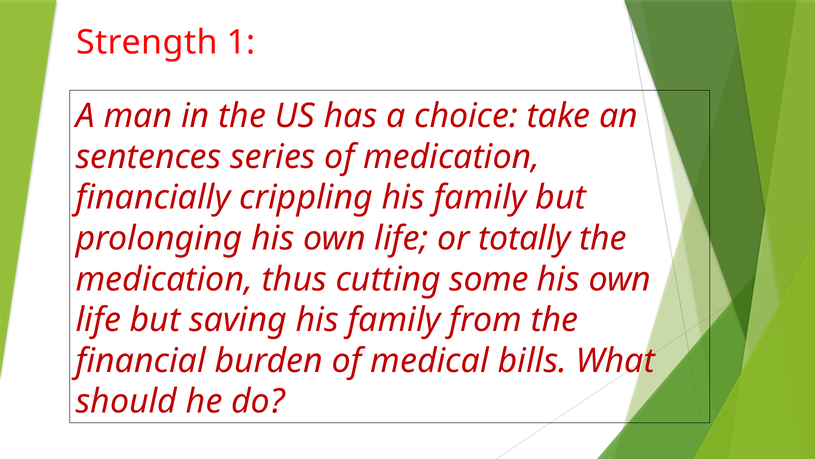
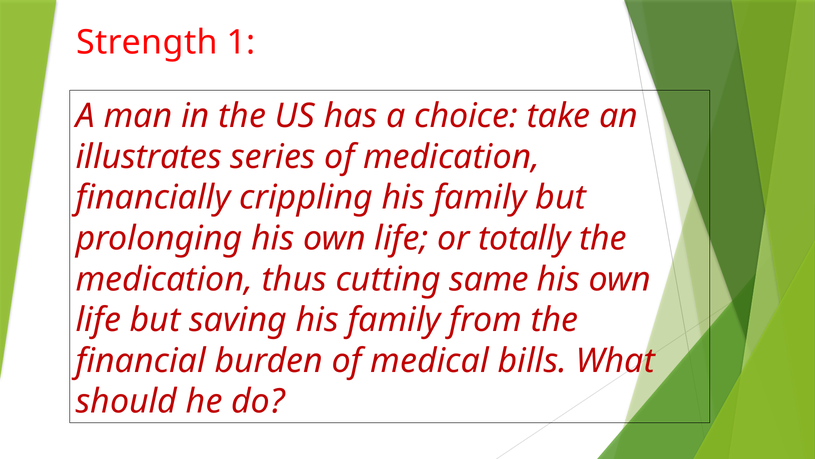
sentences: sentences -> illustrates (149, 157)
some: some -> same (489, 279)
